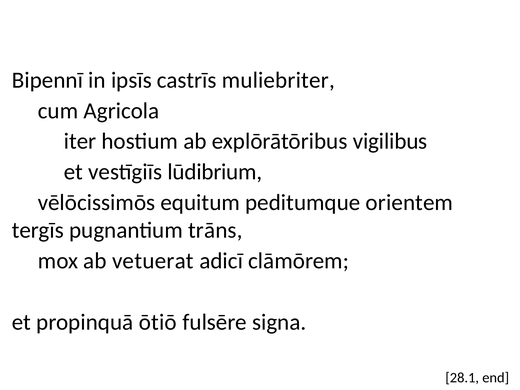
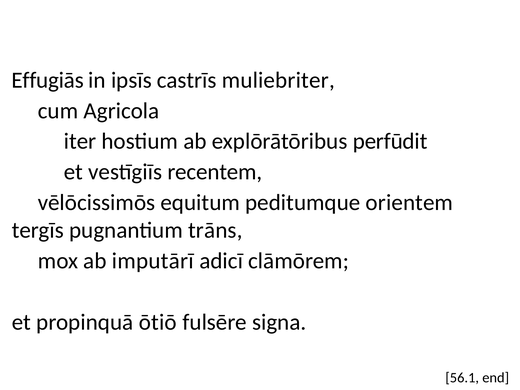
Bipennī: Bipennī -> Effugiās (48, 80)
vigilibus: vigilibus -> perfūdit (390, 141)
lūdibrium: lūdibrium -> recentem (215, 172)
vetuerat: vetuerat -> imputārī (153, 261)
28.1: 28.1 -> 56.1 (462, 378)
